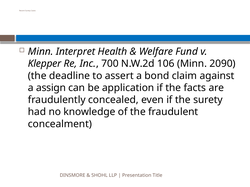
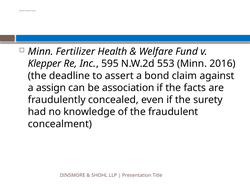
Interpret: Interpret -> Fertilizer (75, 52)
700: 700 -> 595 (110, 64)
106: 106 -> 553 (166, 64)
2090: 2090 -> 2016 (223, 64)
application: application -> association (128, 88)
